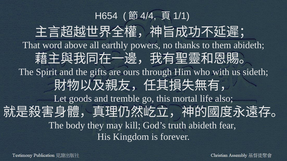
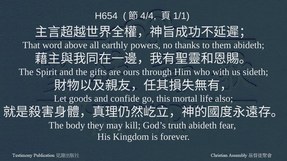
tremble: tremble -> confide (125, 99)
